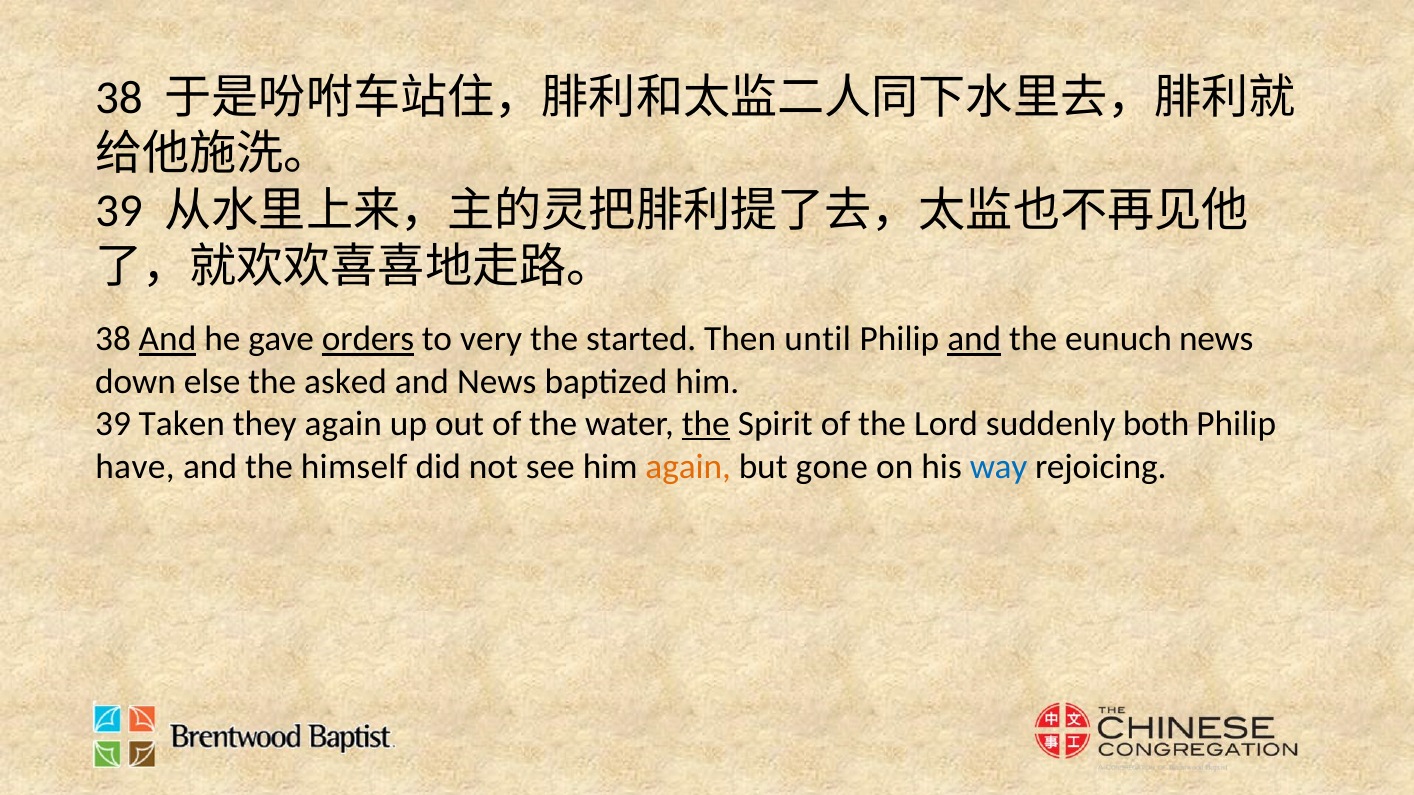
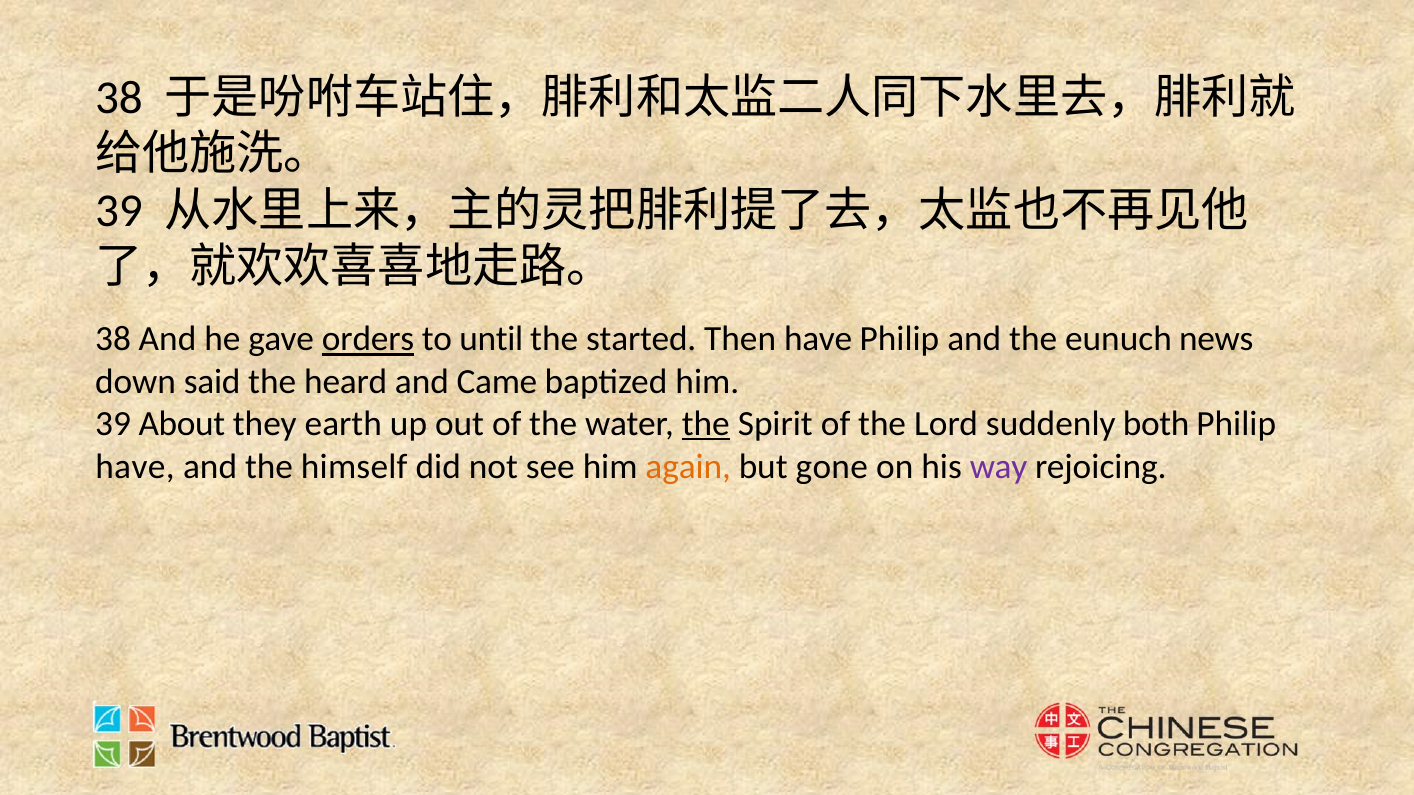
And underline: present -> none (168, 339)
very: very -> until (491, 339)
Then until: until -> have (818, 339)
and underline: present -> none (974, 339)
else: else -> said (212, 382)
asked: asked -> heard (346, 382)
and News: News -> Came (497, 382)
Taken: Taken -> About (182, 424)
they again: again -> earth (343, 424)
way colour: blue -> purple (999, 467)
